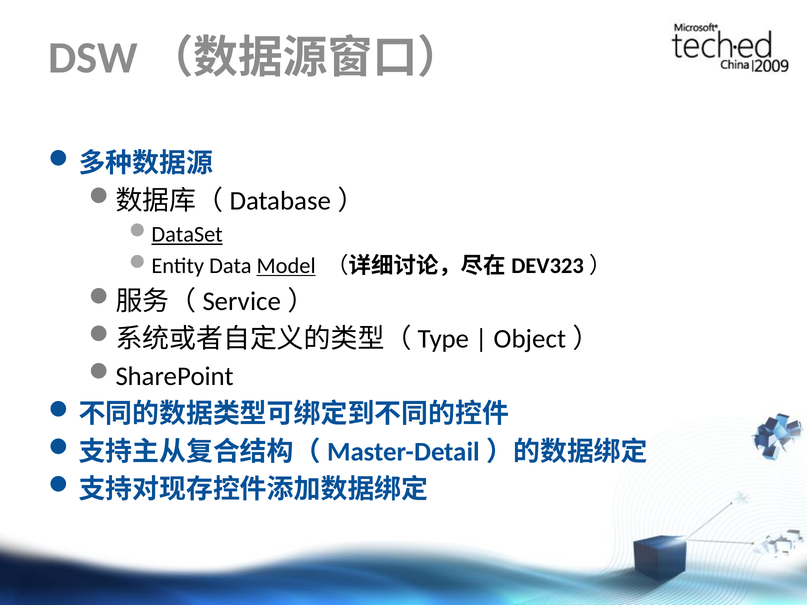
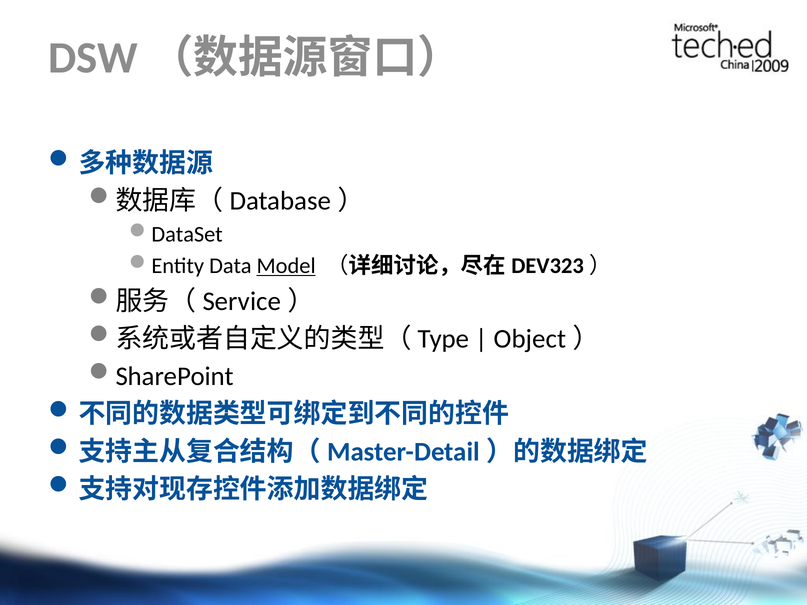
DataSet underline: present -> none (187, 235)
